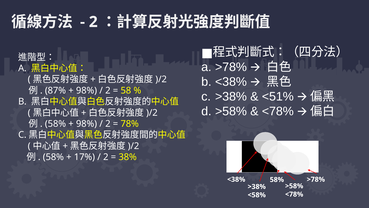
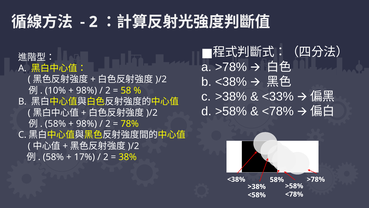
87%: 87% -> 10% (55, 90)
<51%: <51% -> <33% (278, 96)
